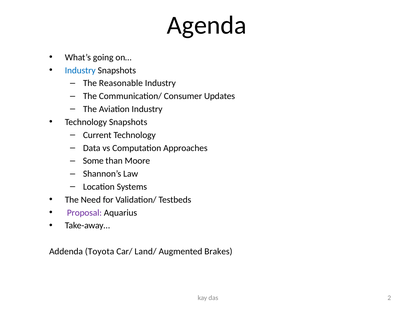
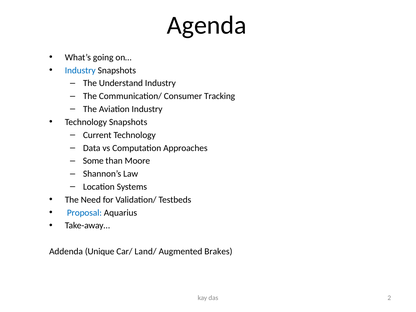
Reasonable: Reasonable -> Understand (121, 83)
Updates: Updates -> Tracking (220, 96)
Proposal colour: purple -> blue (84, 213)
Toyota: Toyota -> Unique (100, 251)
